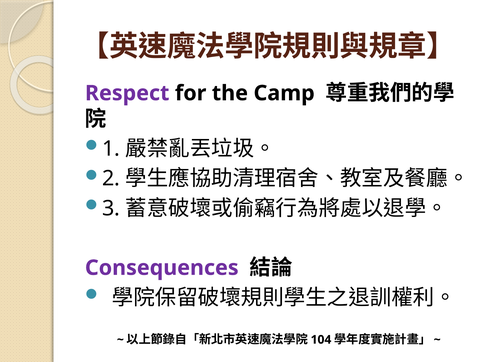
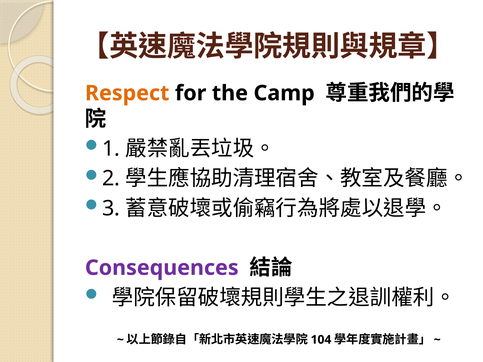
Respect colour: purple -> orange (127, 93)
